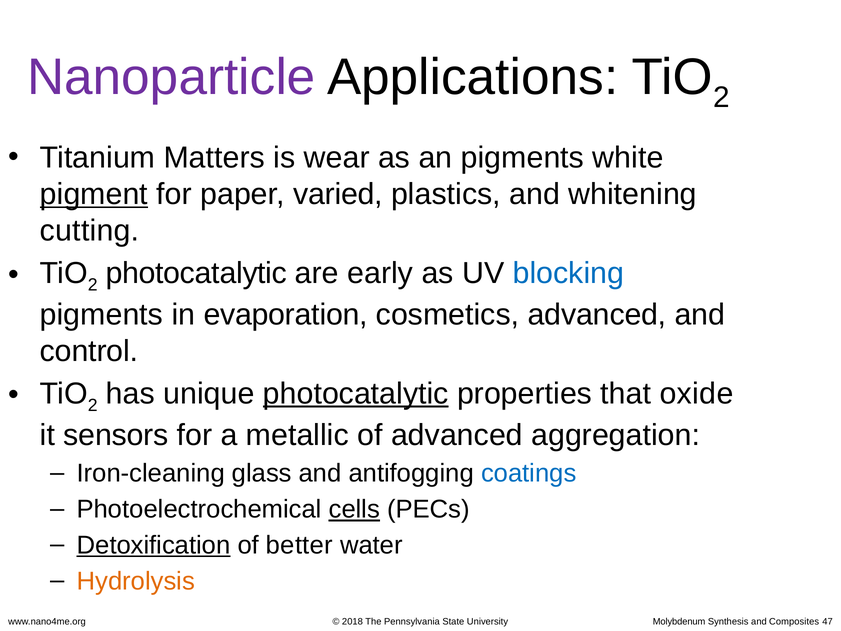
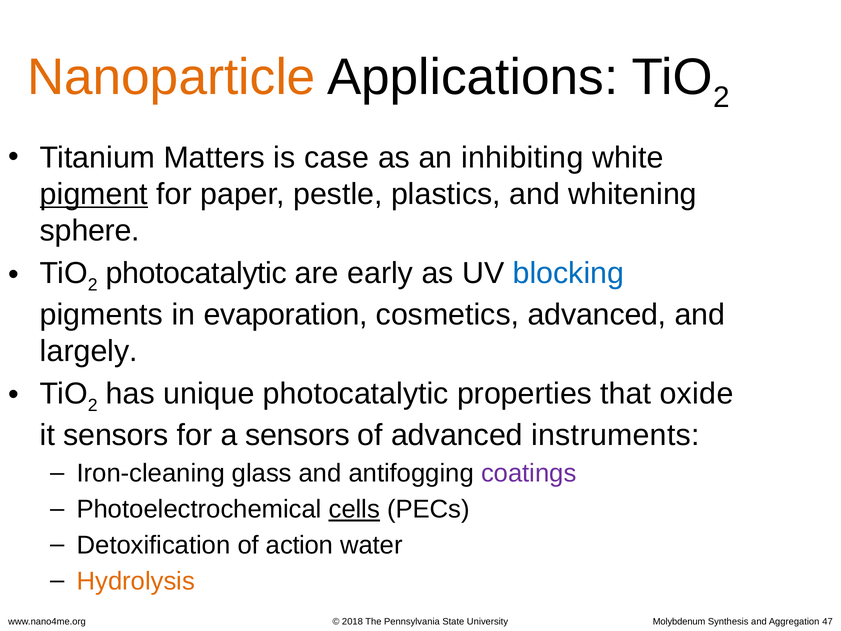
Nanoparticle colour: purple -> orange (171, 77)
wear: wear -> case (337, 158)
an pigments: pigments -> inhibiting (522, 158)
varied: varied -> pestle (338, 194)
cutting: cutting -> sphere (90, 231)
control: control -> largely (89, 351)
photocatalytic underline: present -> none (356, 393)
a metallic: metallic -> sensors (298, 435)
aggregation: aggregation -> instruments (616, 435)
coatings colour: blue -> purple (529, 473)
Detoxification underline: present -> none (154, 545)
better: better -> action (300, 545)
Composites: Composites -> Aggregation (794, 621)
